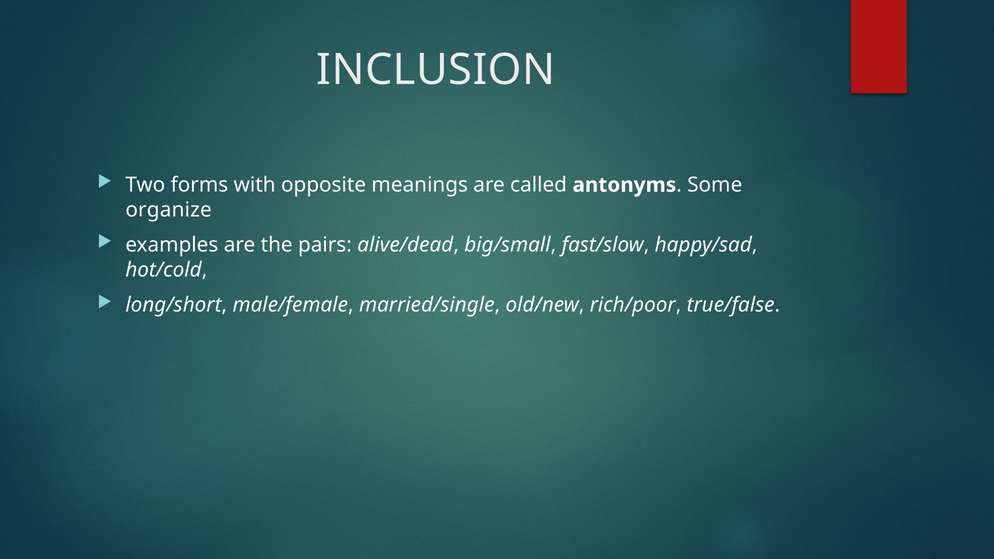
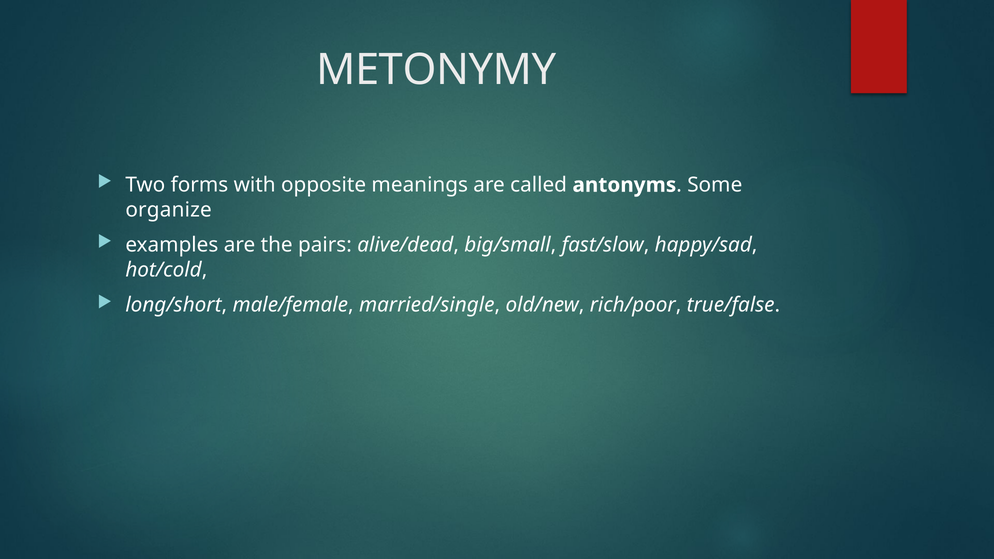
INCLUSION: INCLUSION -> METONYMY (436, 70)
